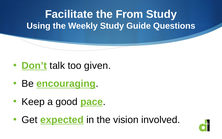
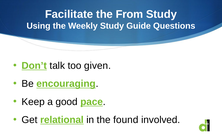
expected: expected -> relational (62, 120)
vision: vision -> found (126, 120)
